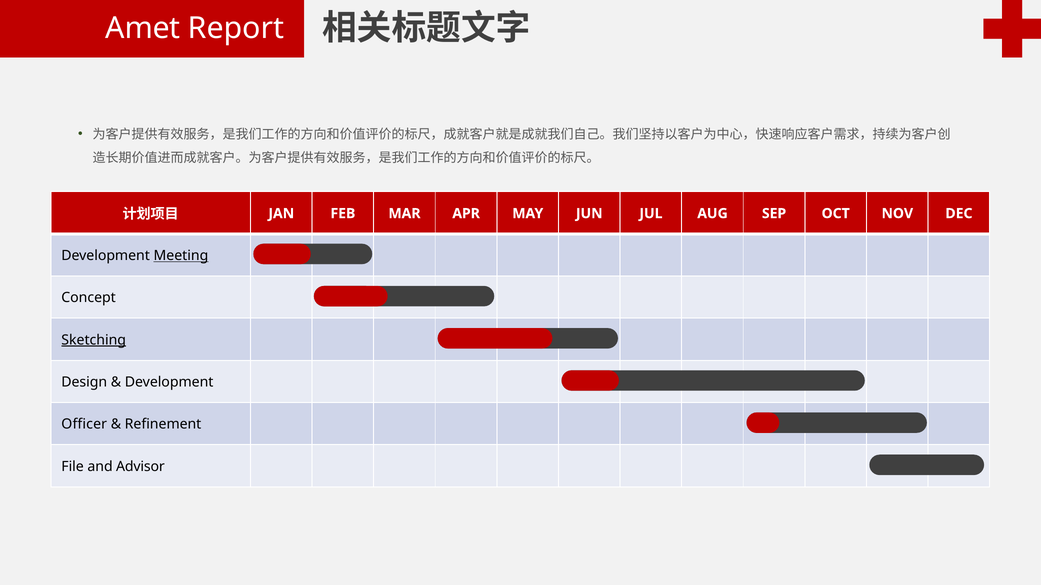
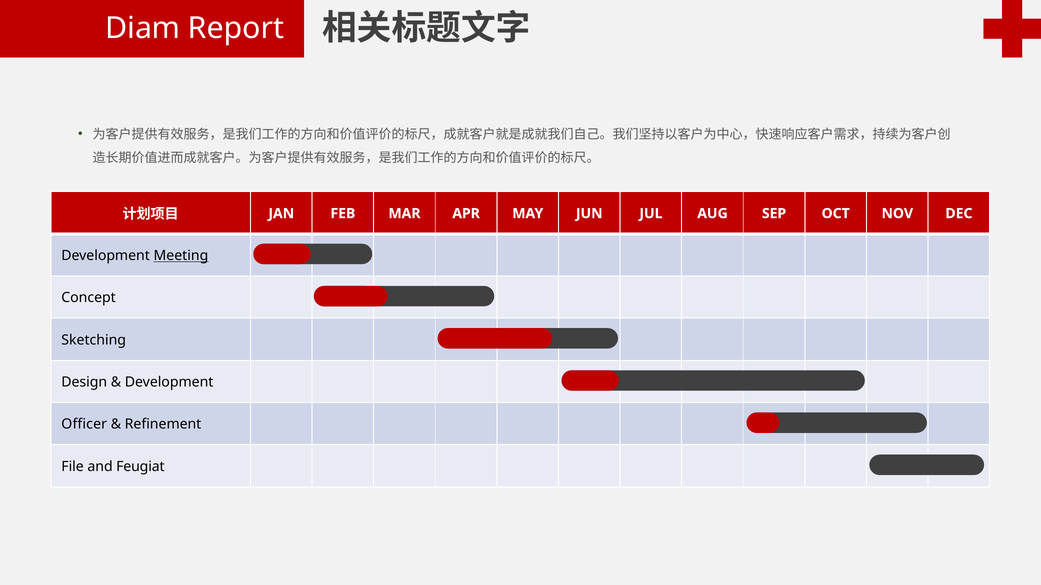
Amet: Amet -> Diam (143, 28)
Sketching underline: present -> none (94, 340)
Advisor: Advisor -> Feugiat (140, 467)
